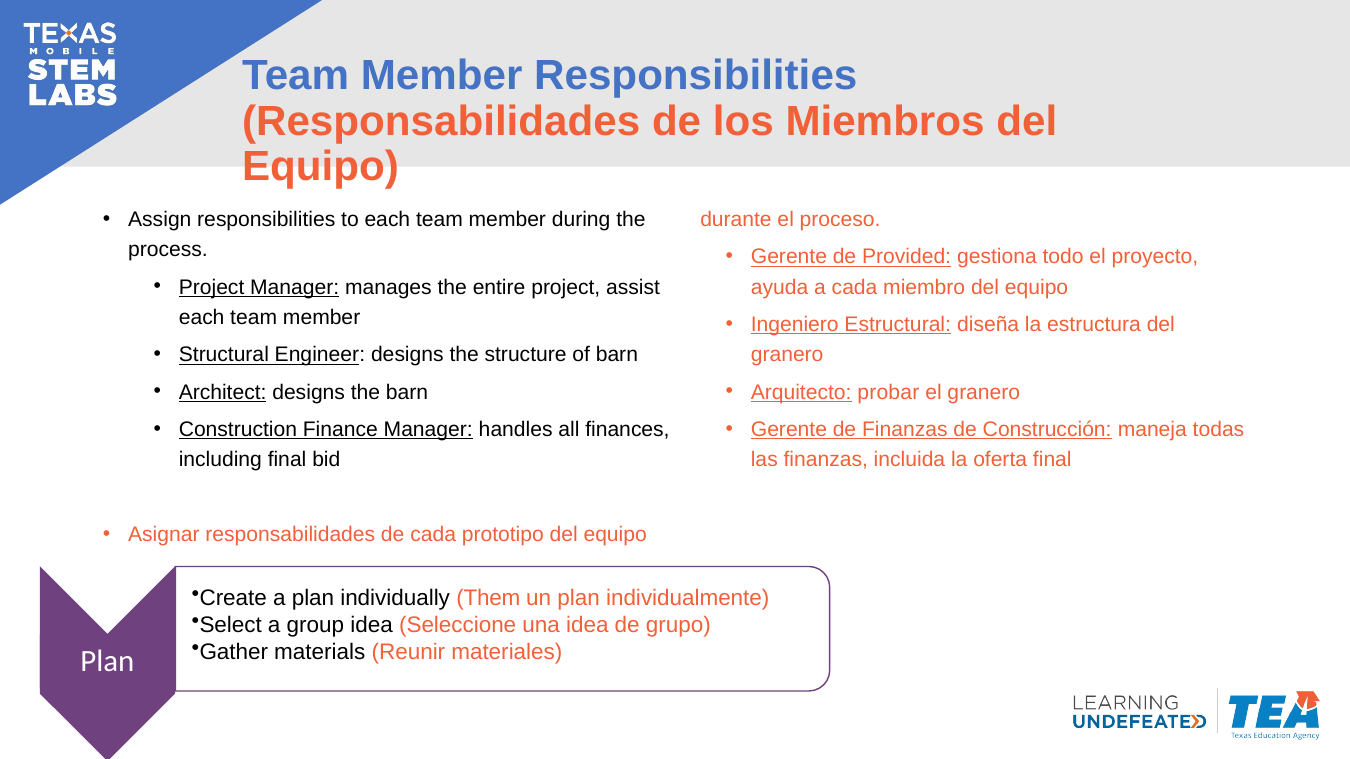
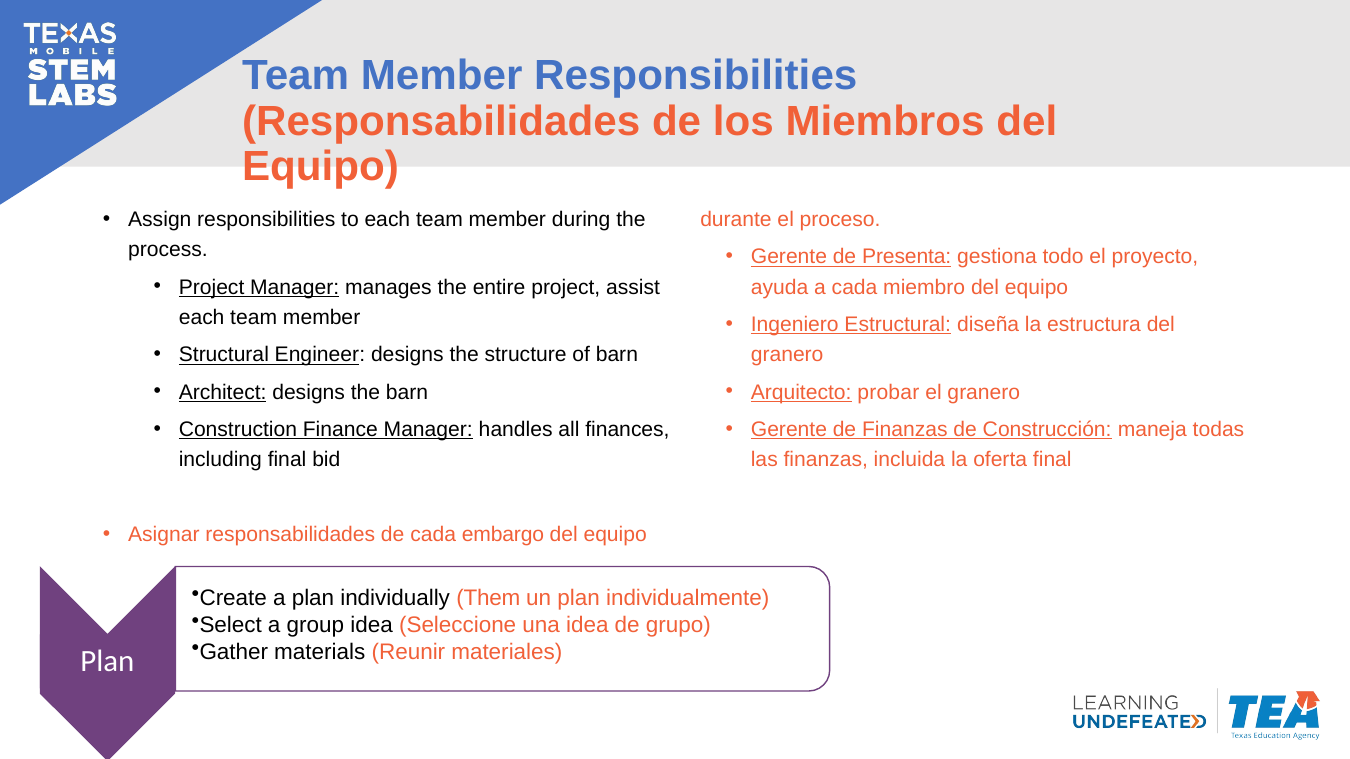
Provided: Provided -> Presenta (907, 257)
prototipo: prototipo -> embargo (503, 535)
